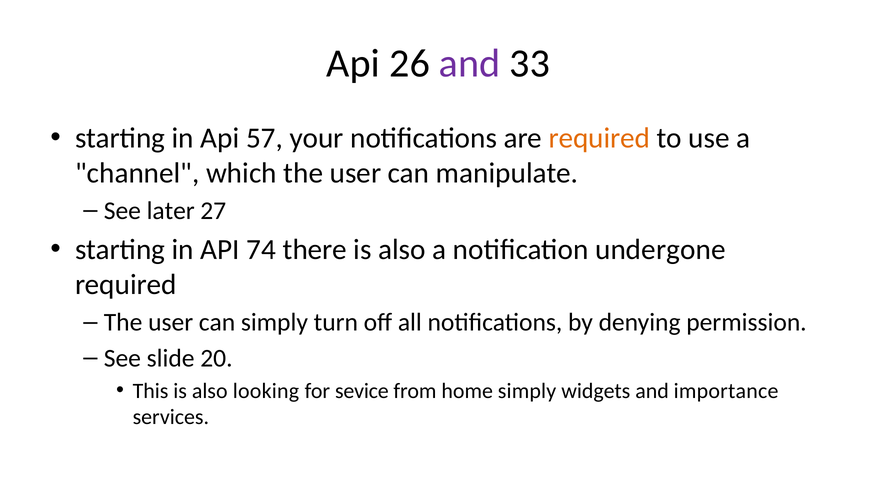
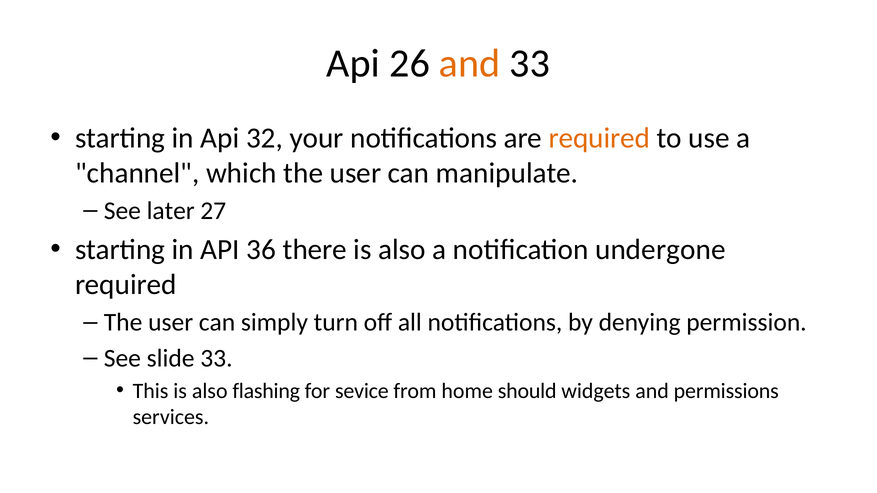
and colour: purple -> orange (470, 64)
57: 57 -> 32 (265, 138)
74: 74 -> 36 (261, 250)
slide 20: 20 -> 33 (216, 358)
looking: looking -> flashing (266, 391)
home simply: simply -> should (527, 391)
importance: importance -> permissions (726, 391)
